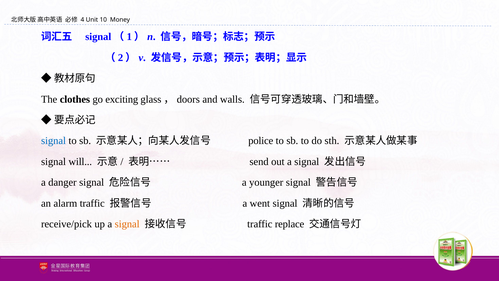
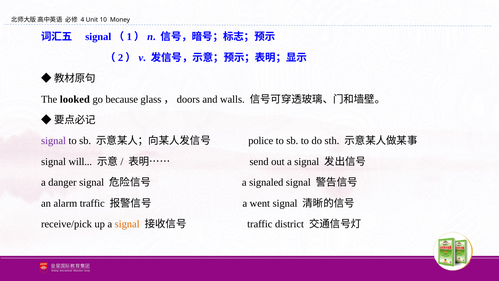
clothes: clothes -> looked (75, 99)
exciting: exciting -> because (122, 99)
signal colour: blue -> purple (54, 141)
younger: younger -> signaled (266, 182)
replace: replace -> district (289, 224)
